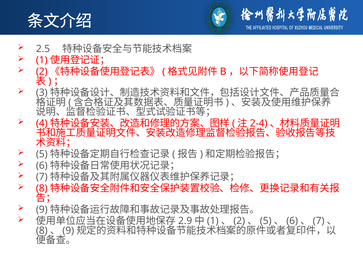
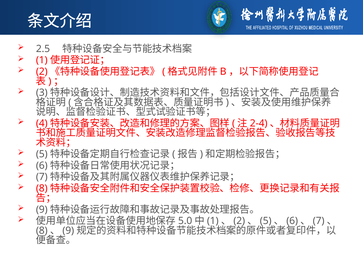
2.9: 2.9 -> 5.0 (185, 221)
